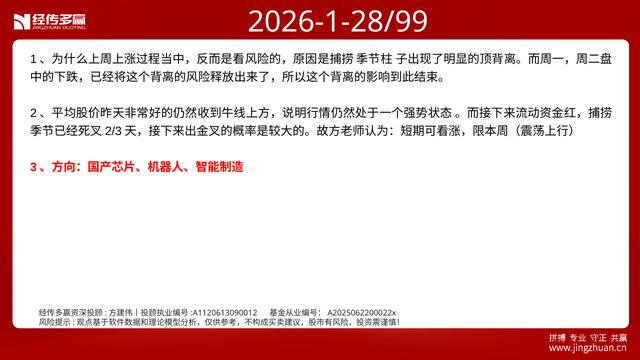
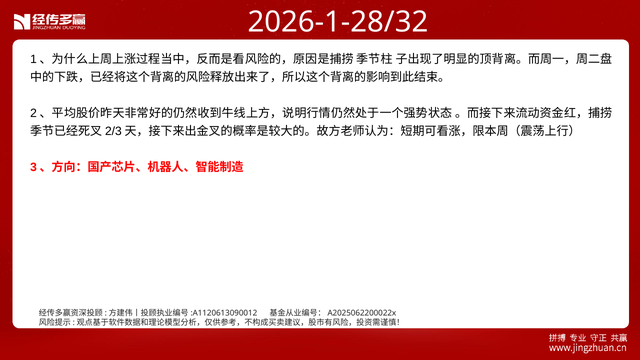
2026-1-28/99: 2026-1-28/99 -> 2026-1-28/32 (338, 22)
